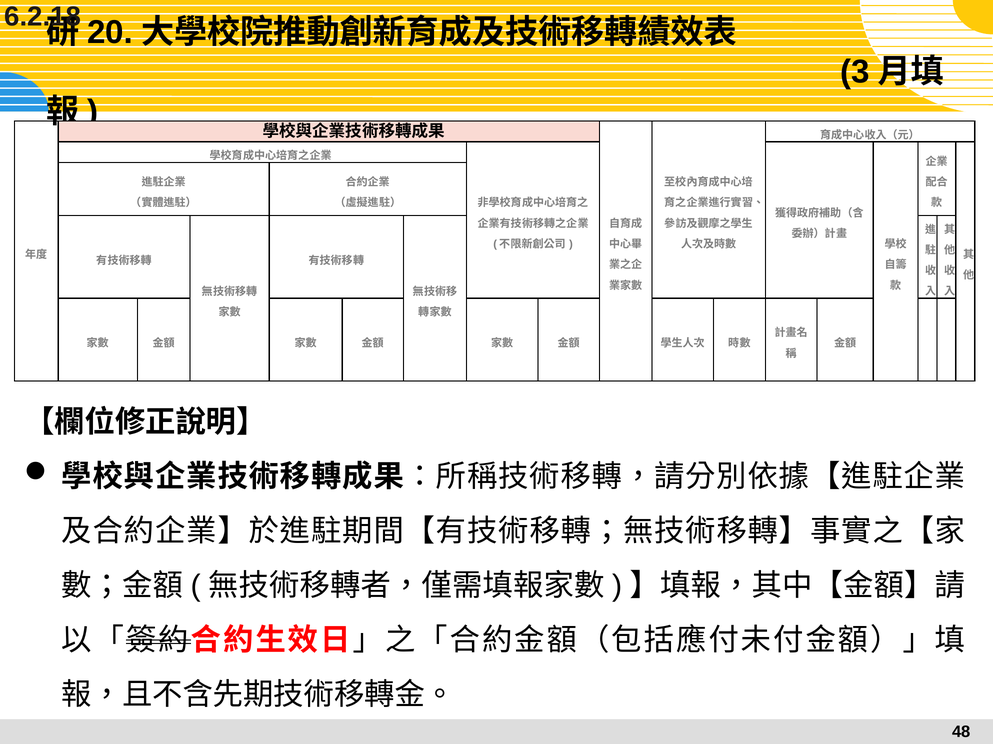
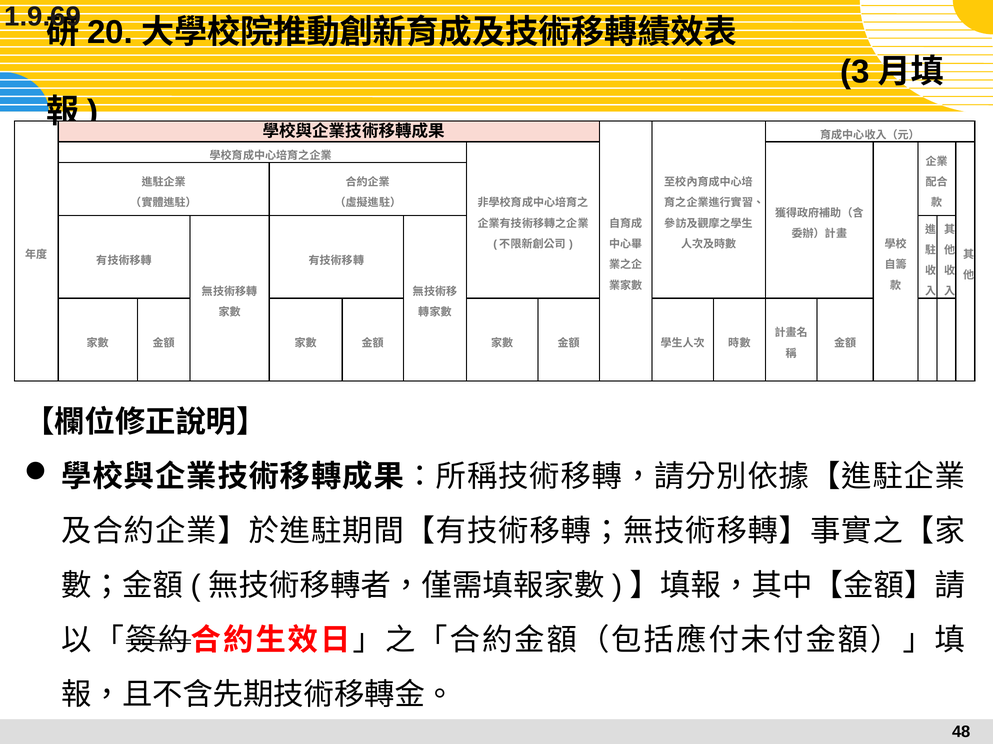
6.2.18: 6.2.18 -> 1.9.69 (43, 17)
